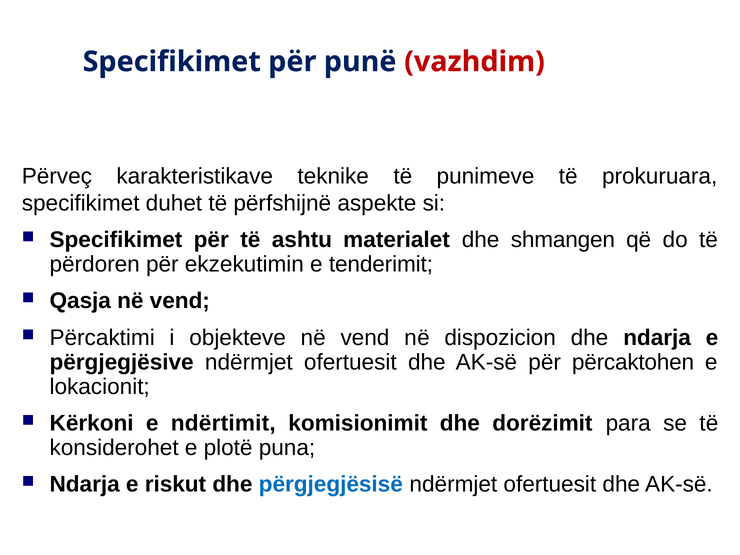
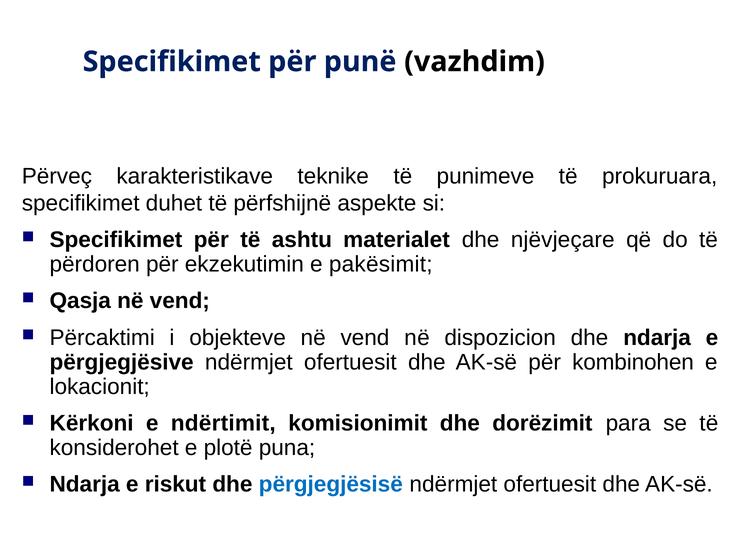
vazhdim colour: red -> black (475, 62)
shmangen: shmangen -> njëvjeçare (563, 240)
tenderimit: tenderimit -> pakësimit (381, 264)
përcaktohen: përcaktohen -> kombinohen (633, 362)
